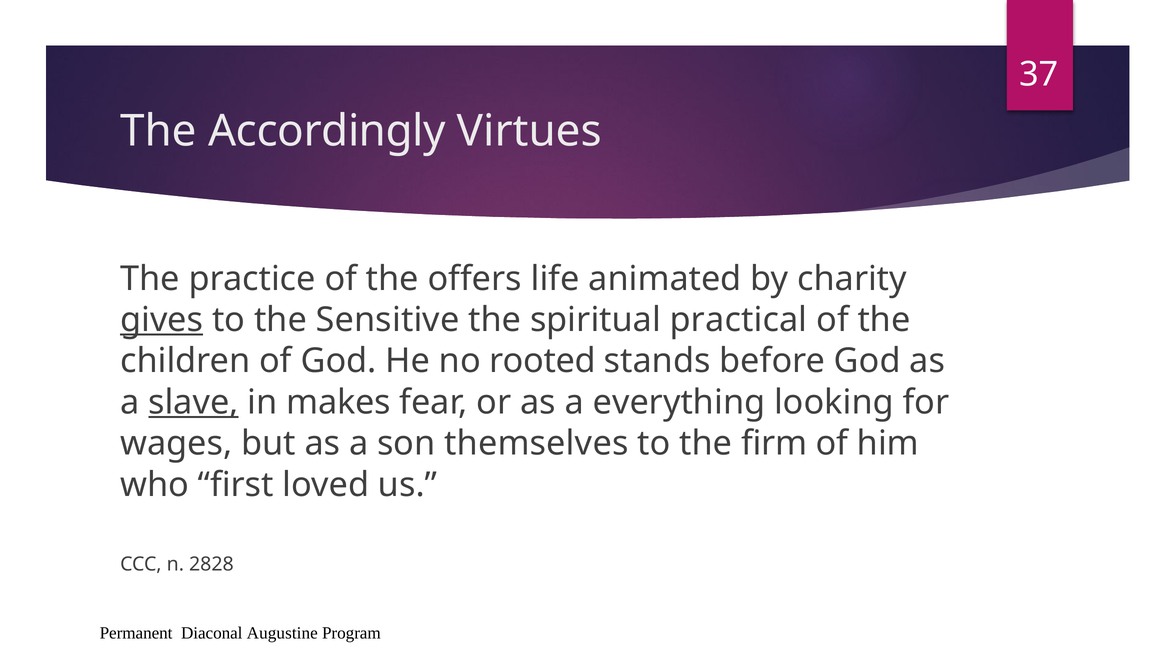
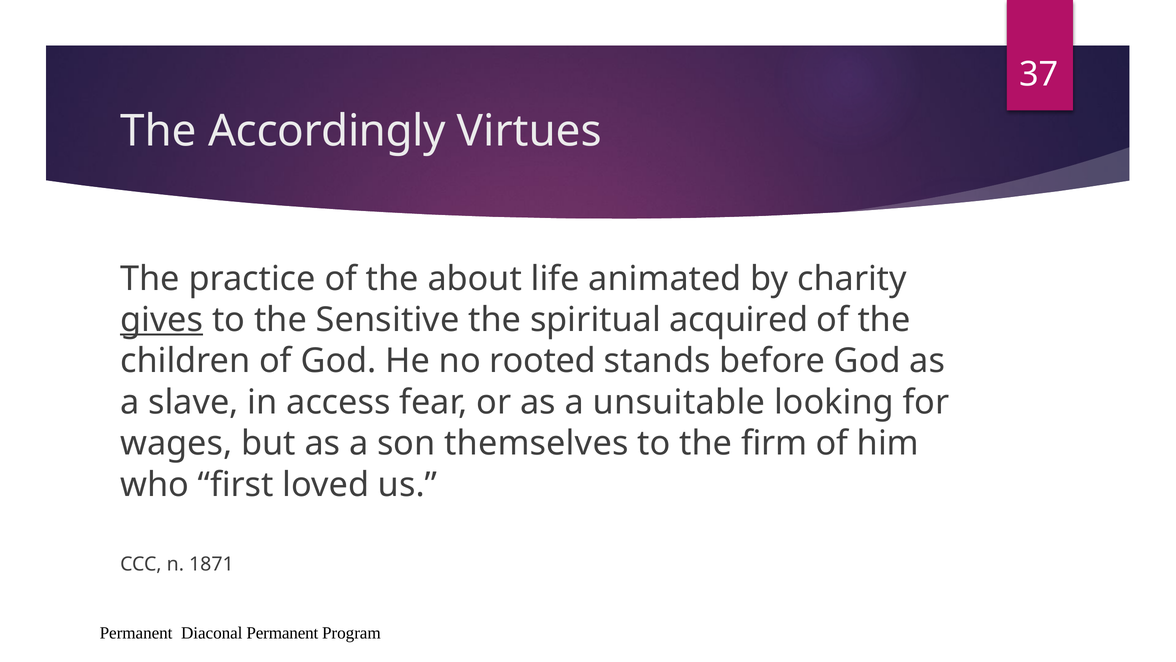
offers: offers -> about (475, 279)
practical: practical -> acquired (739, 320)
slave underline: present -> none (193, 402)
makes: makes -> access (338, 402)
everything: everything -> unsuitable (679, 402)
2828: 2828 -> 1871 (211, 564)
Diaconal Augustine: Augustine -> Permanent (282, 632)
